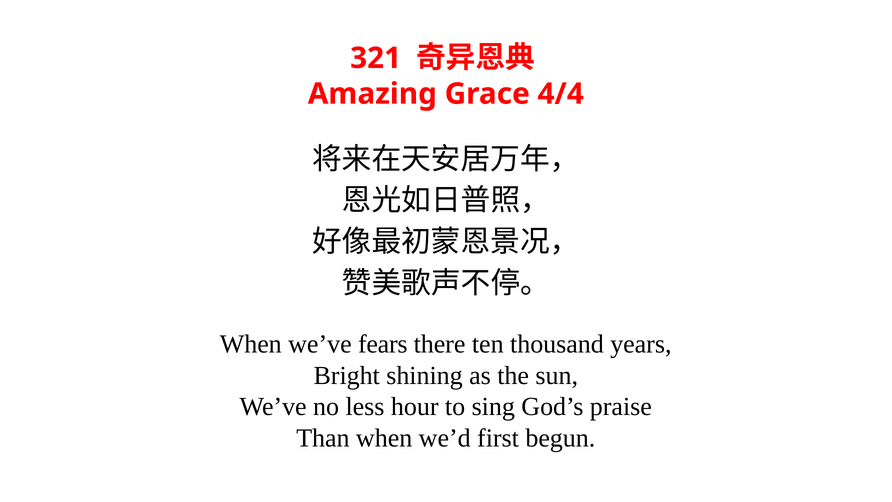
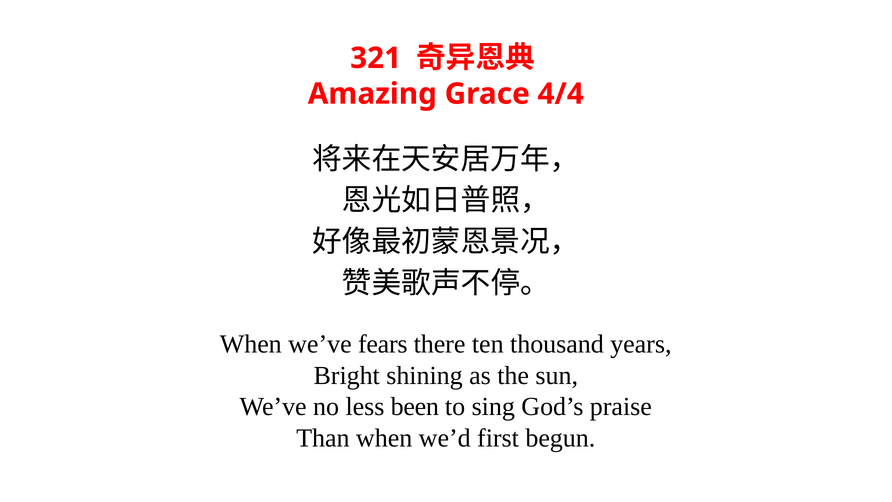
hour: hour -> been (415, 407)
